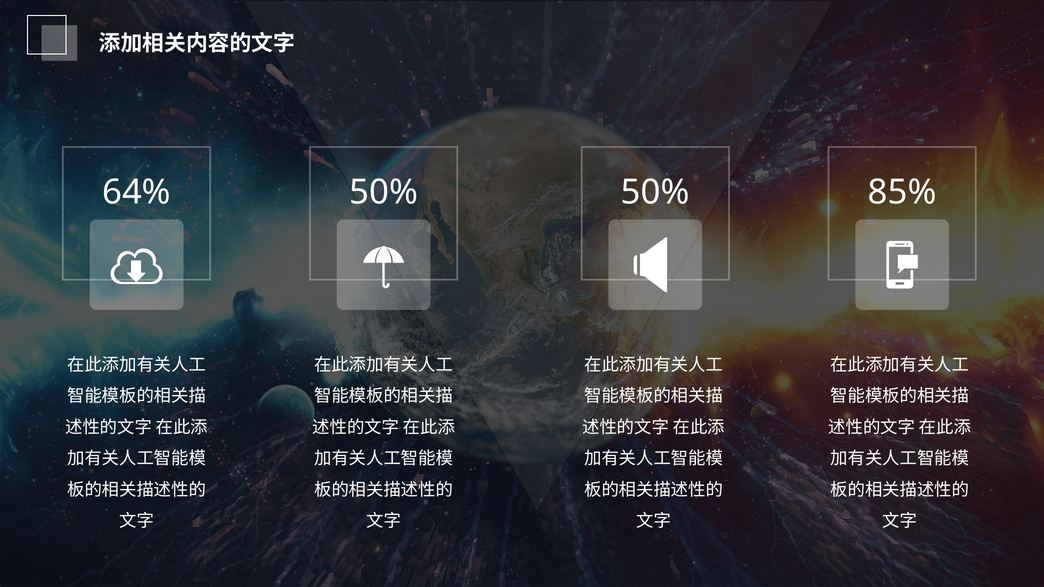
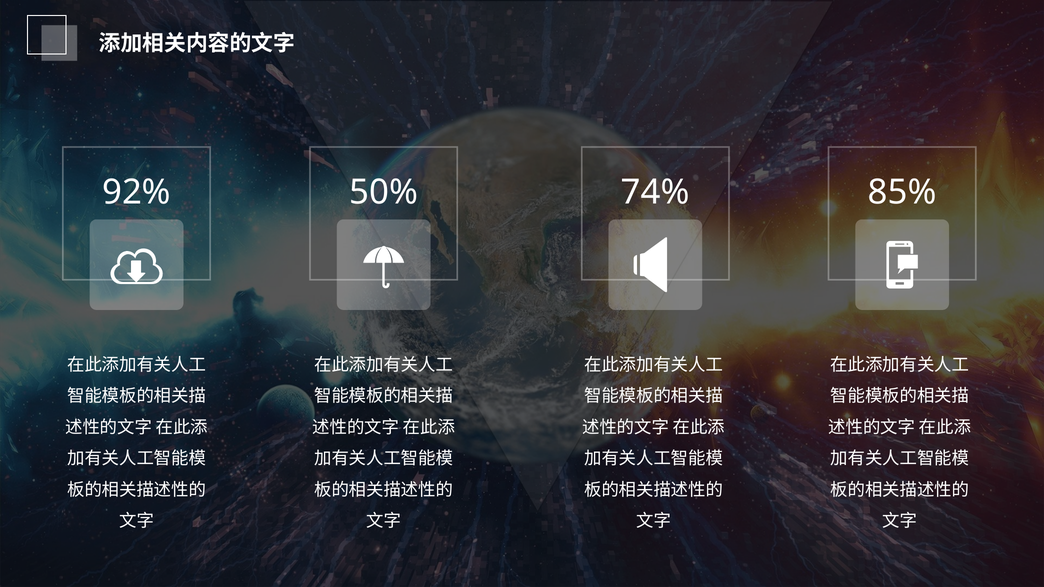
64%: 64% -> 92% (137, 192)
50% 50%: 50% -> 74% (655, 192)
